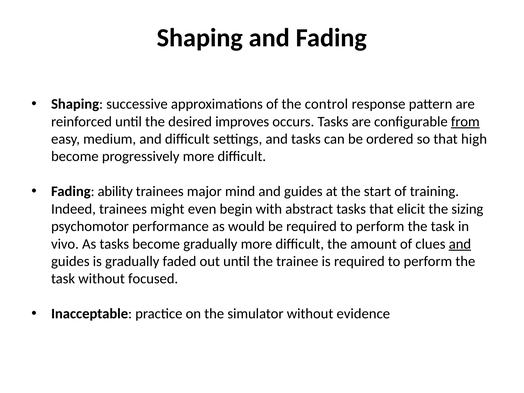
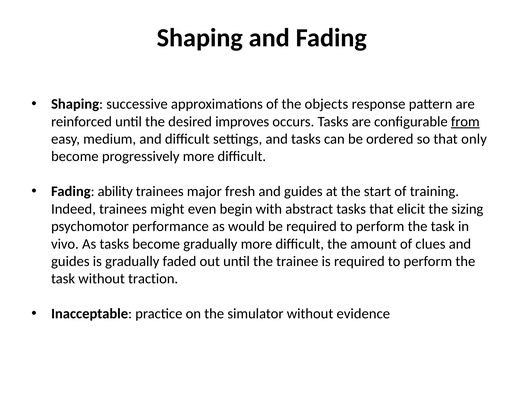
control: control -> objects (326, 104)
high: high -> only (474, 139)
mind: mind -> fresh (240, 191)
and underline: present -> none (460, 244)
focused: focused -> traction (153, 279)
